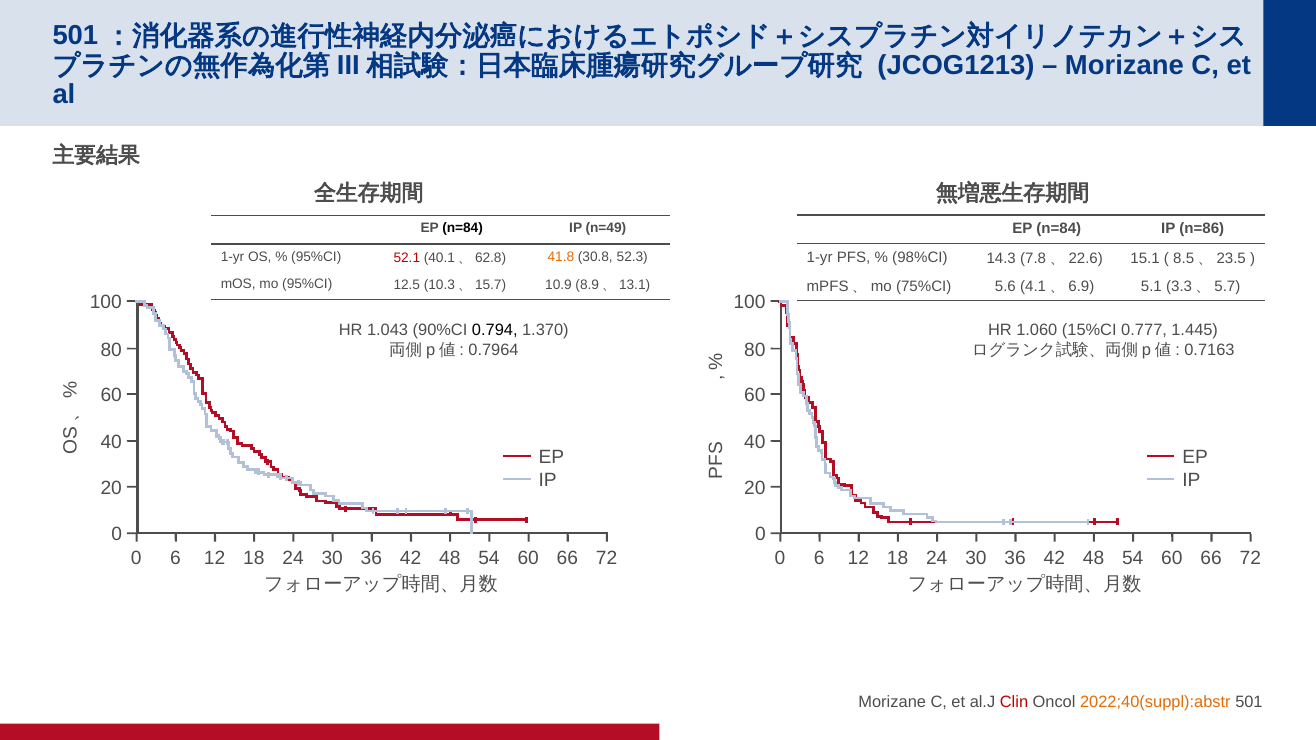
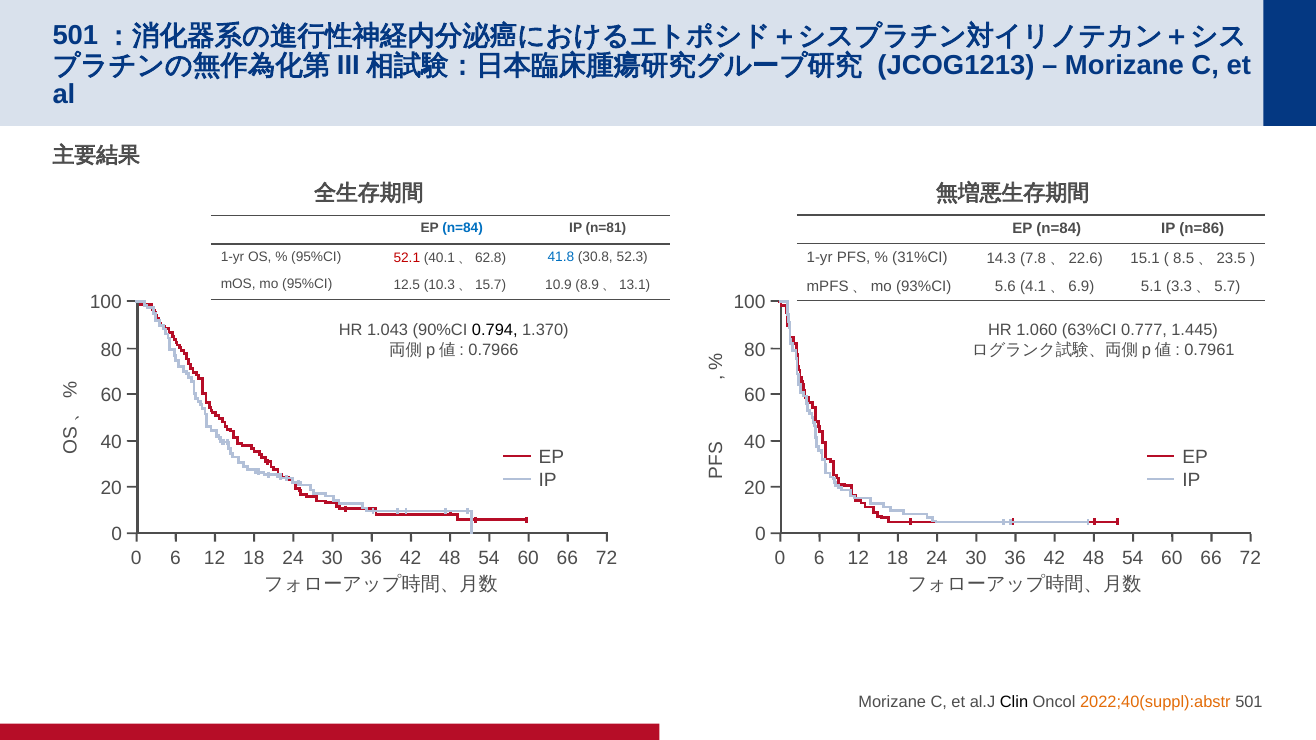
n=84 colour: black -> blue (463, 228)
n=49: n=49 -> n=81 (606, 228)
98%CI: 98%CI -> 31%CI (920, 257)
41.8 colour: orange -> blue (561, 257)
75%CI: 75%CI -> 93%CI (924, 286)
15%CI: 15%CI -> 63%CI (1089, 330)
0.7964: 0.7964 -> 0.7966 (493, 350)
0.7163: 0.7163 -> 0.7961 (1209, 350)
Clin colour: red -> black (1014, 702)
